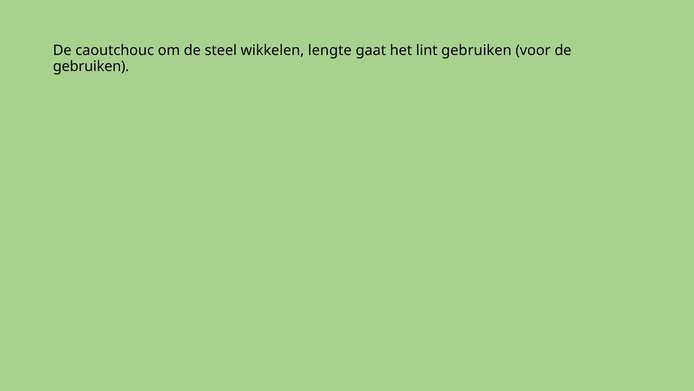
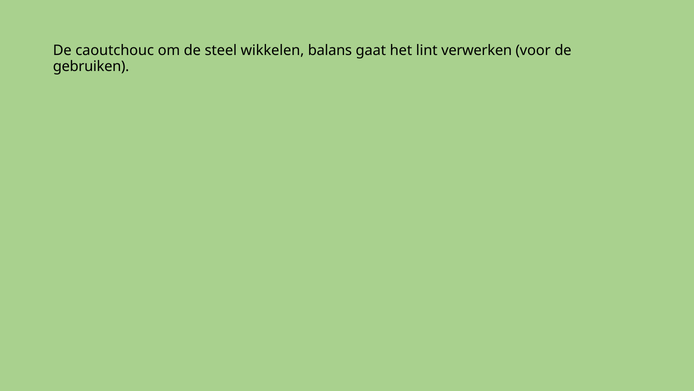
lengte: lengte -> balans (330, 51)
lint gebruiken: gebruiken -> verwerken (477, 51)
